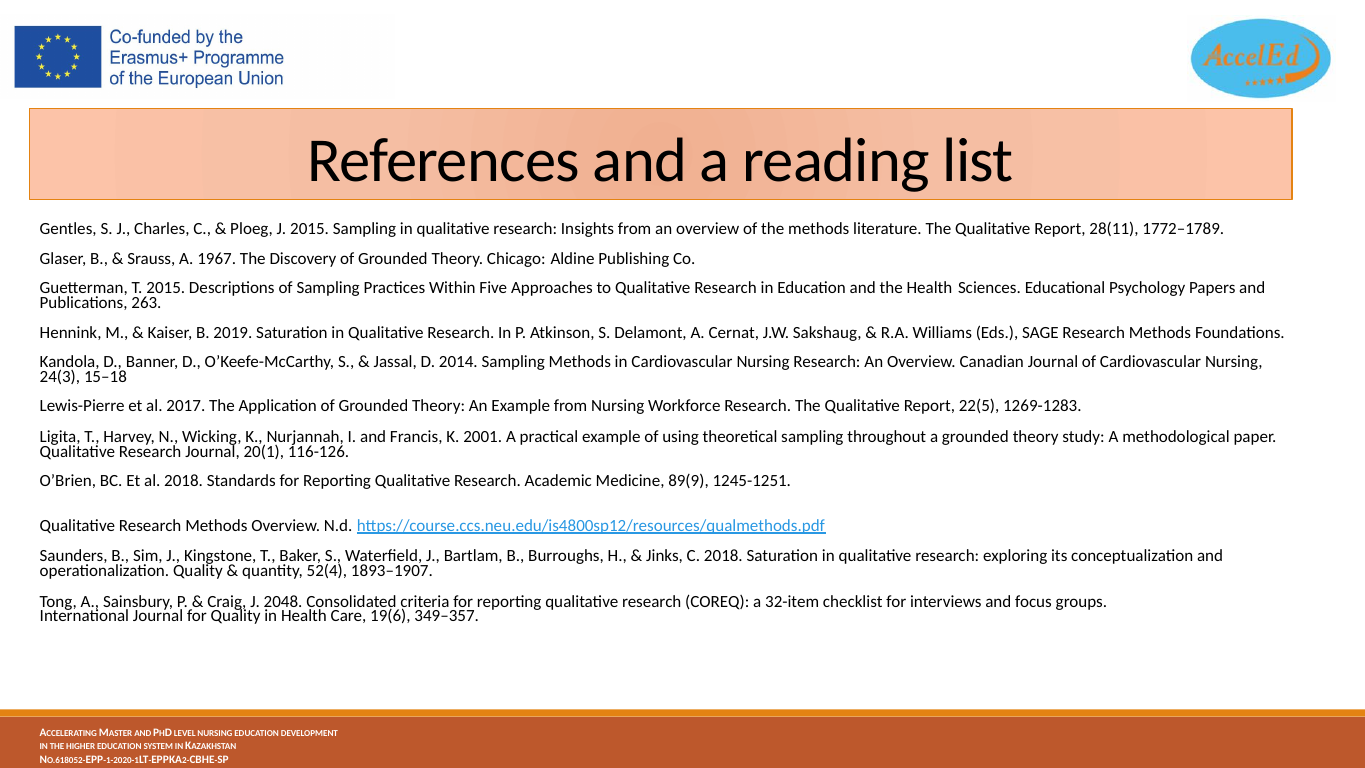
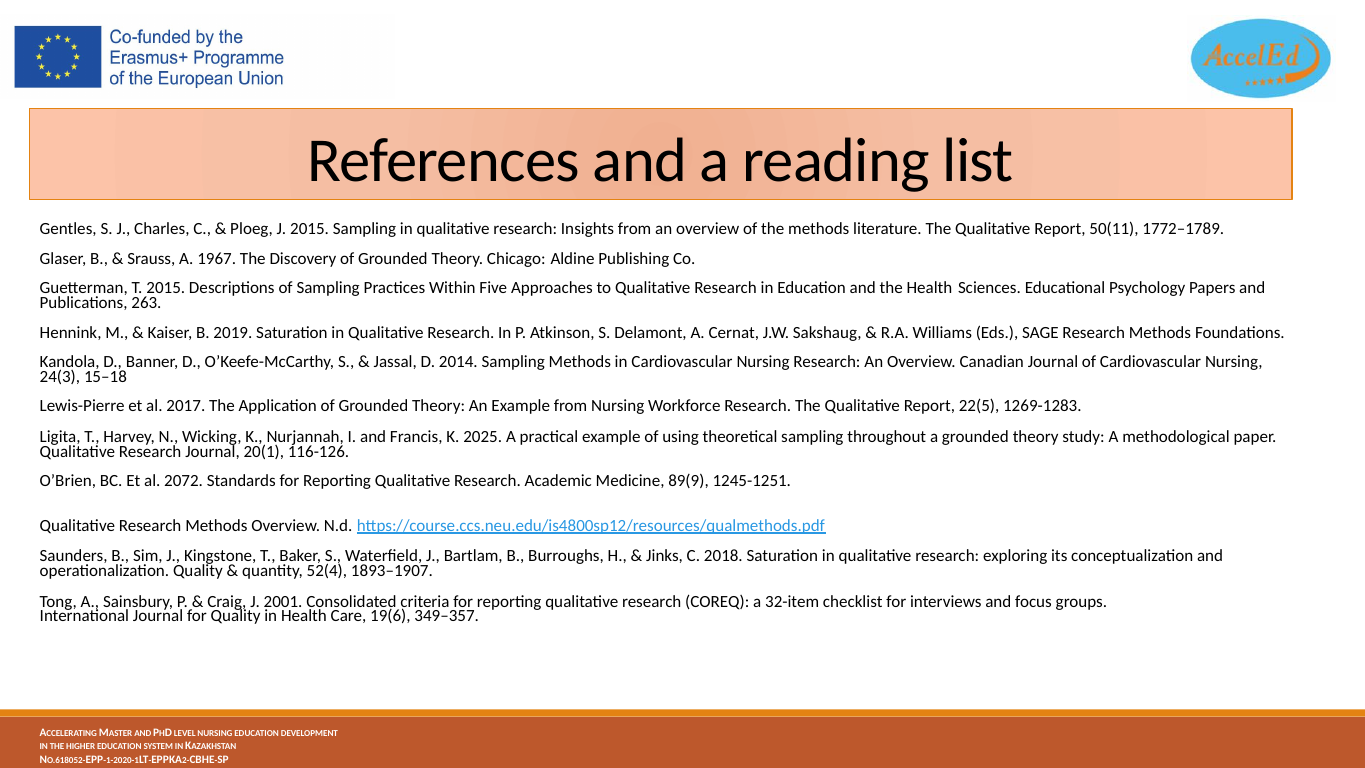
28(11: 28(11 -> 50(11 (1114, 229)
2001: 2001 -> 2025 (483, 437)
al 2018: 2018 -> 2072 (184, 481)
2048: 2048 -> 2001 (283, 601)
